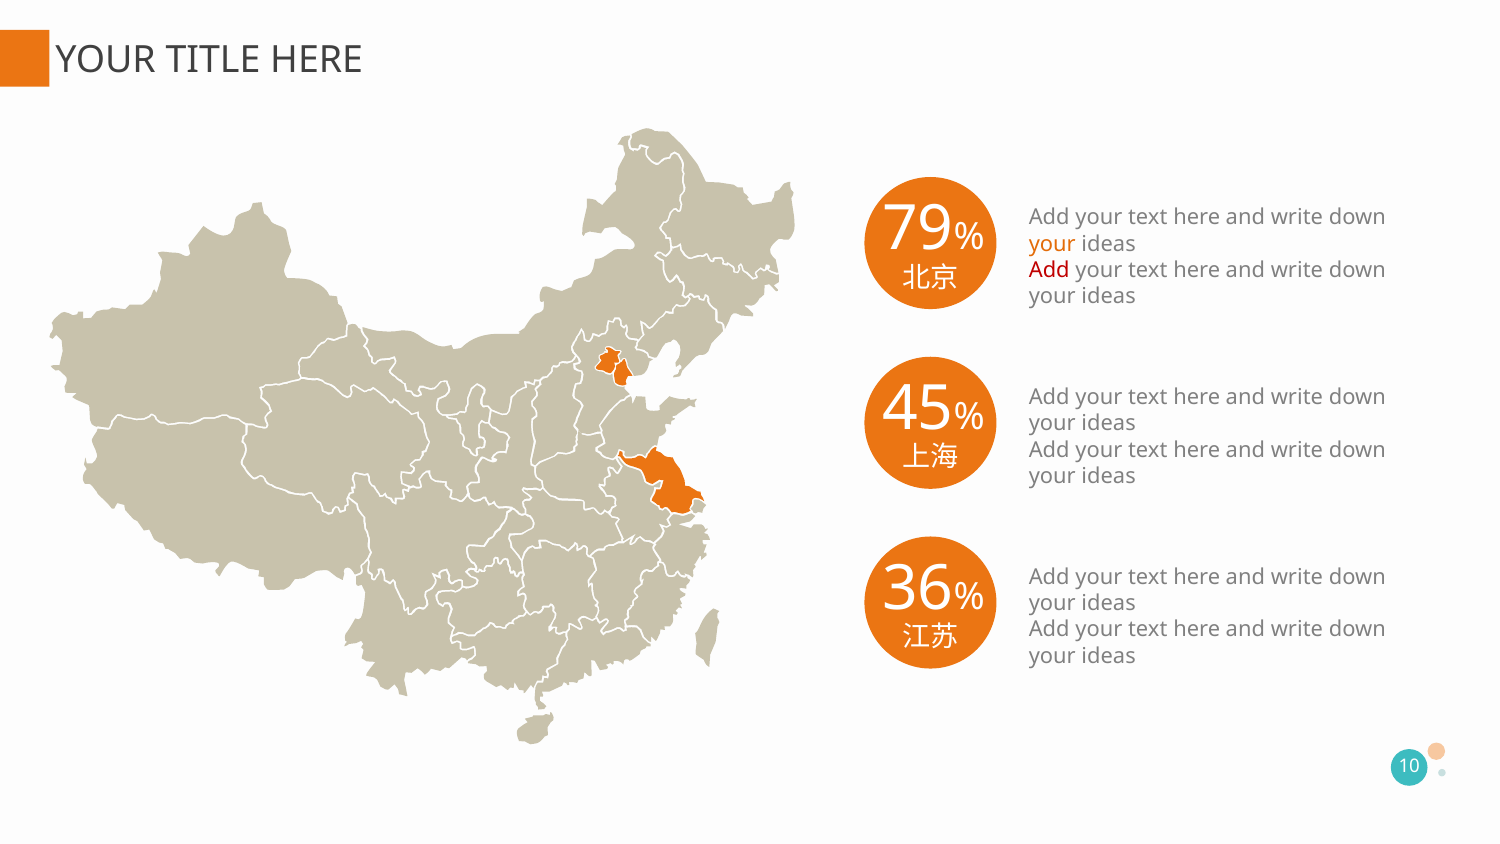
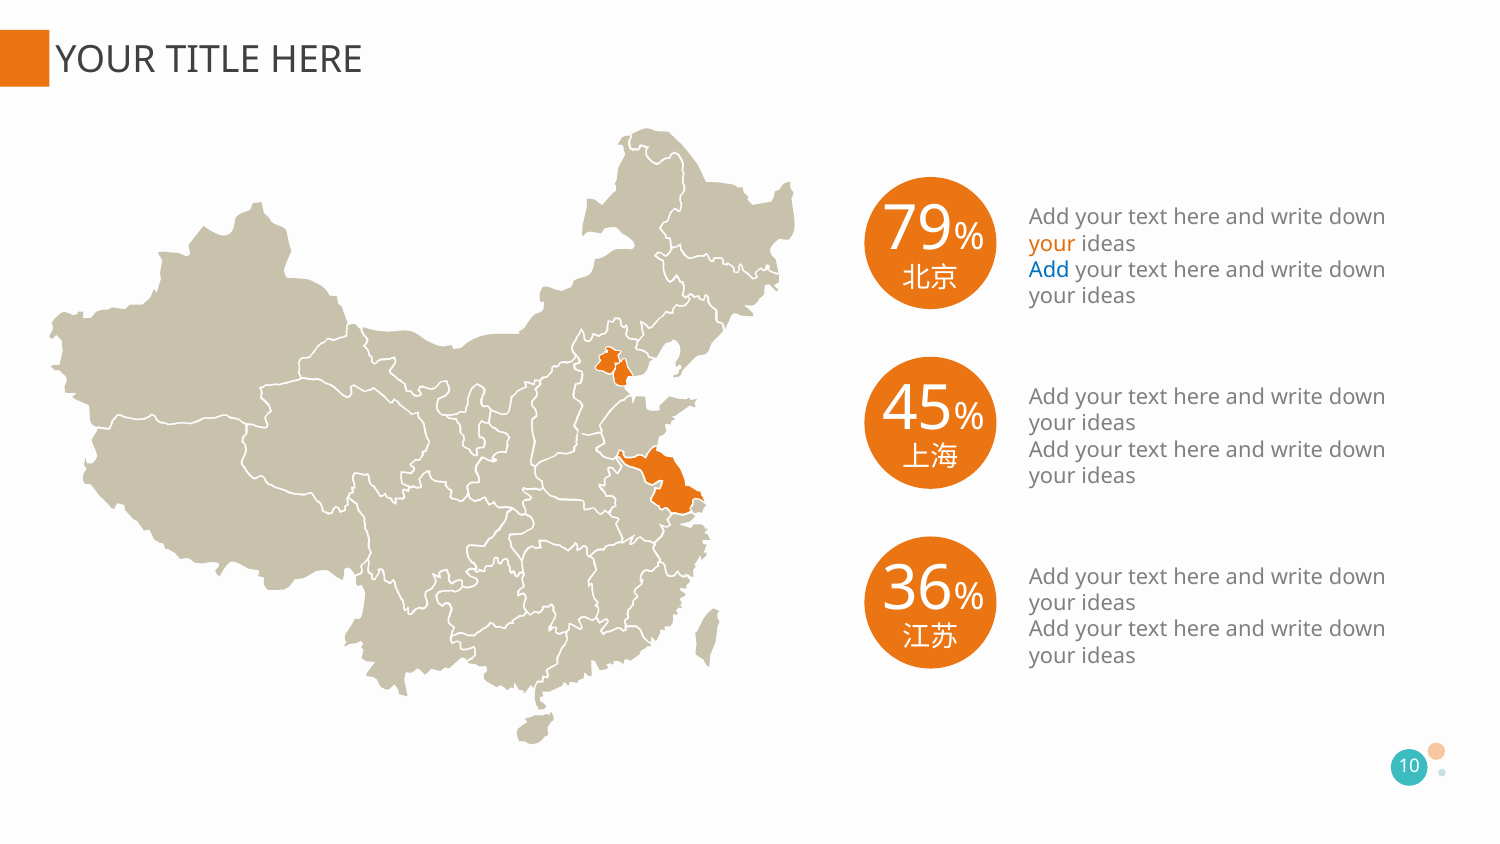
Add colour: red -> blue (1049, 270)
